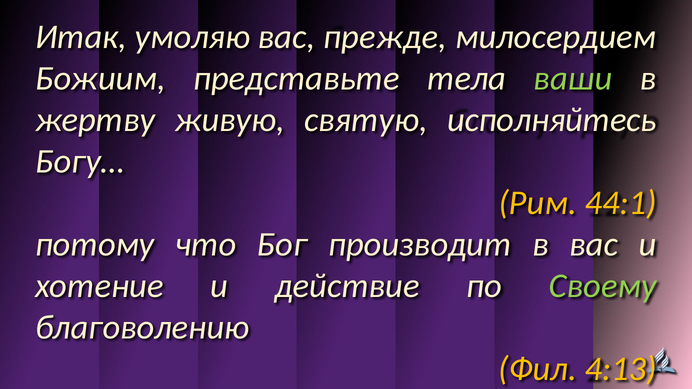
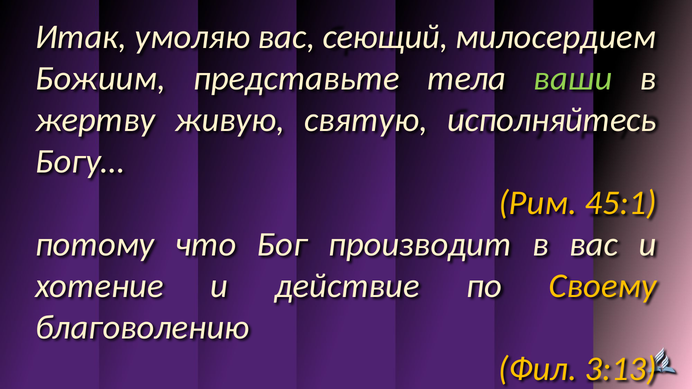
прежде: прежде -> сеющий (385, 37)
44:1: 44:1 -> 45:1 (621, 203)
Своему colour: light green -> yellow (603, 286)
4:13: 4:13 -> 3:13 (621, 369)
